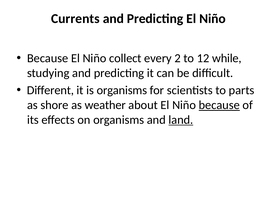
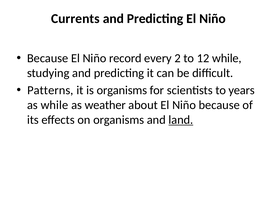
collect: collect -> record (125, 58)
Different: Different -> Patterns (50, 90)
parts: parts -> years (242, 90)
as shore: shore -> while (54, 105)
because underline: present -> none (219, 105)
